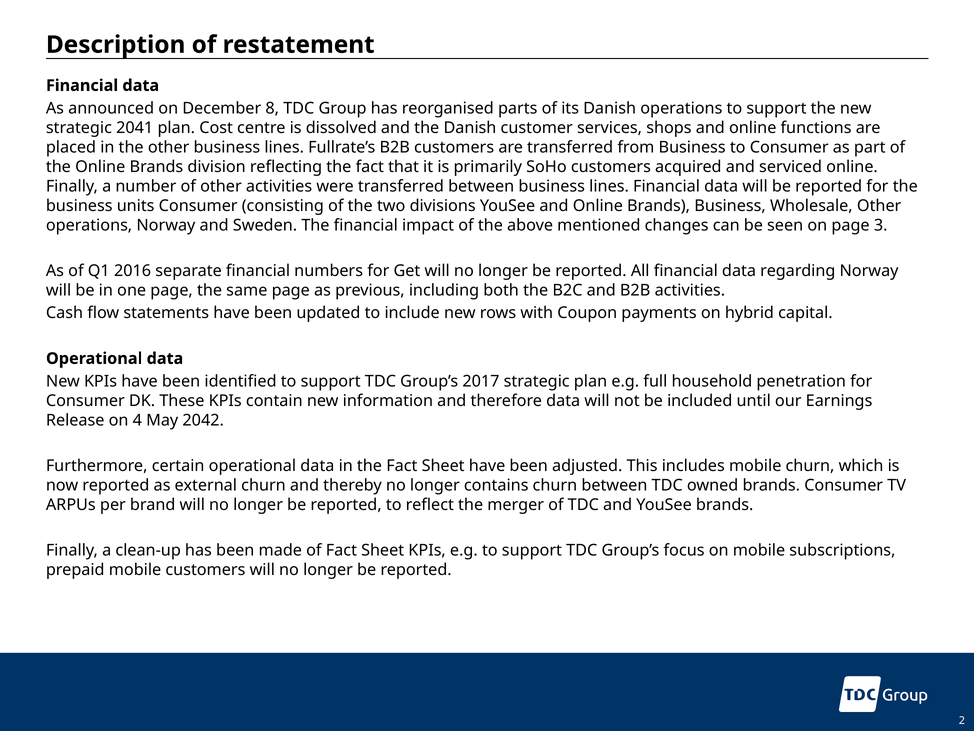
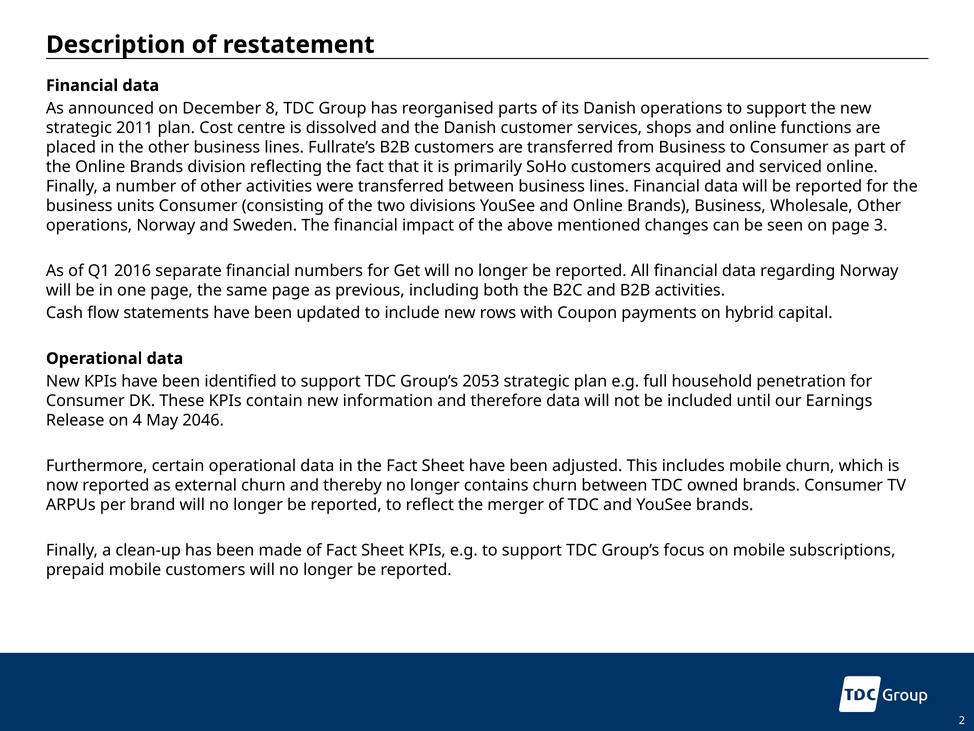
2041: 2041 -> 2011 (135, 128)
2017: 2017 -> 2053 (481, 381)
2042: 2042 -> 2046 (203, 420)
